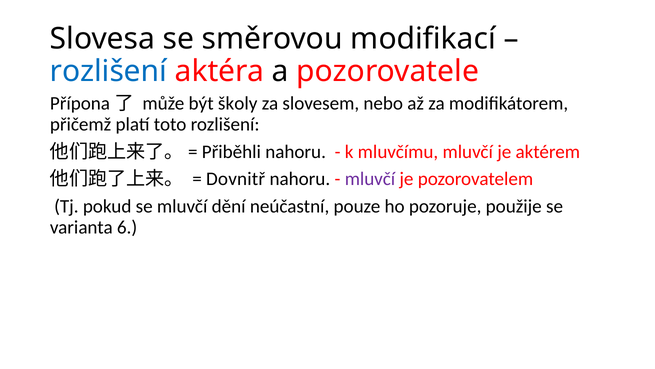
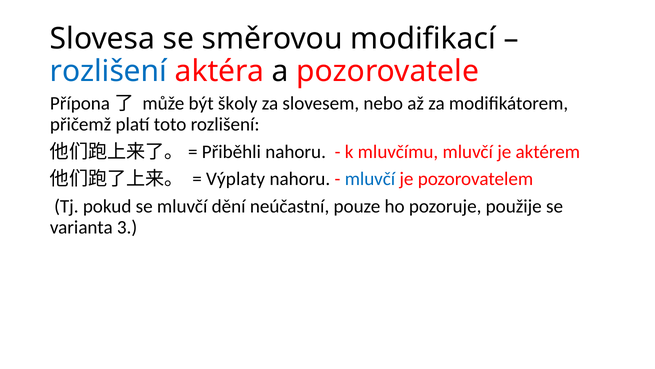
Dovnitř: Dovnitř -> Výplaty (236, 179)
mluvčí colour: purple -> blue (370, 179)
6: 6 -> 3 (127, 227)
